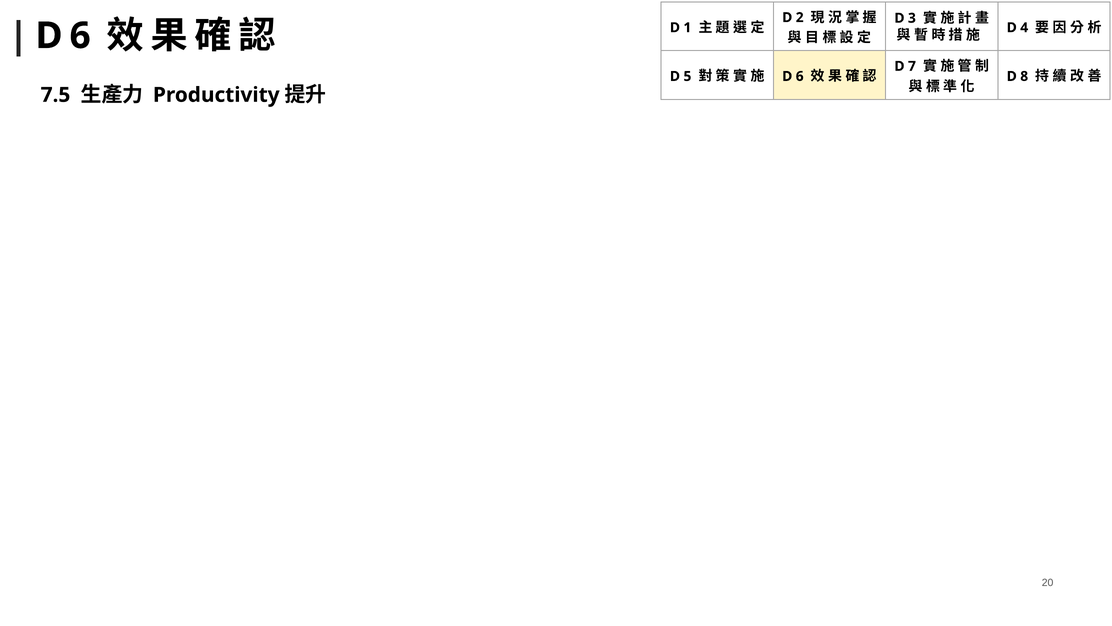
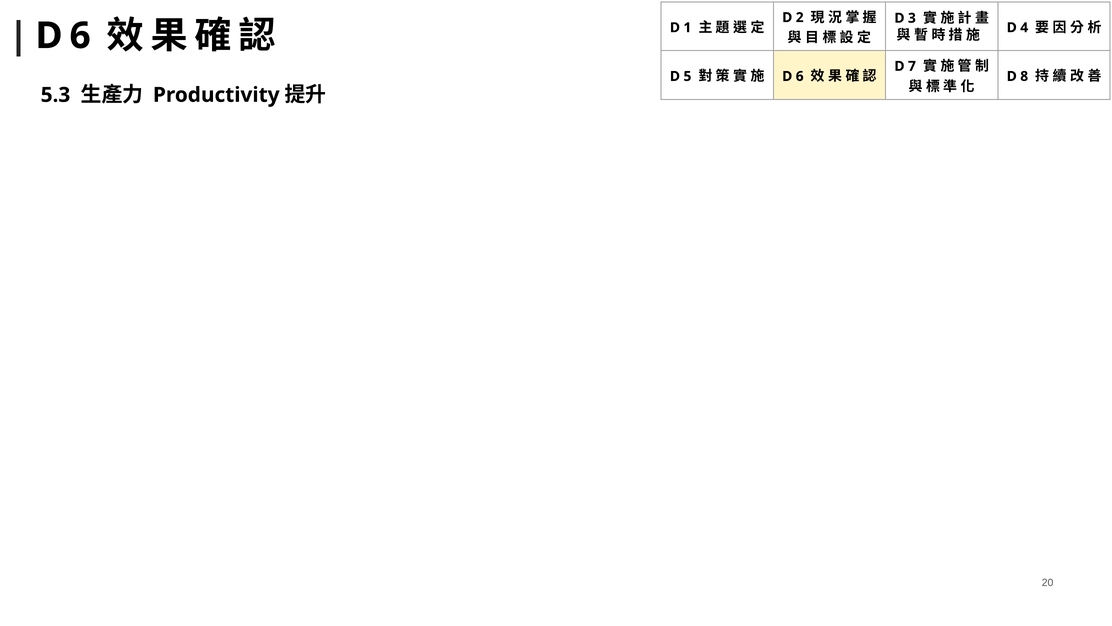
7.5: 7.5 -> 5.3 (55, 95)
